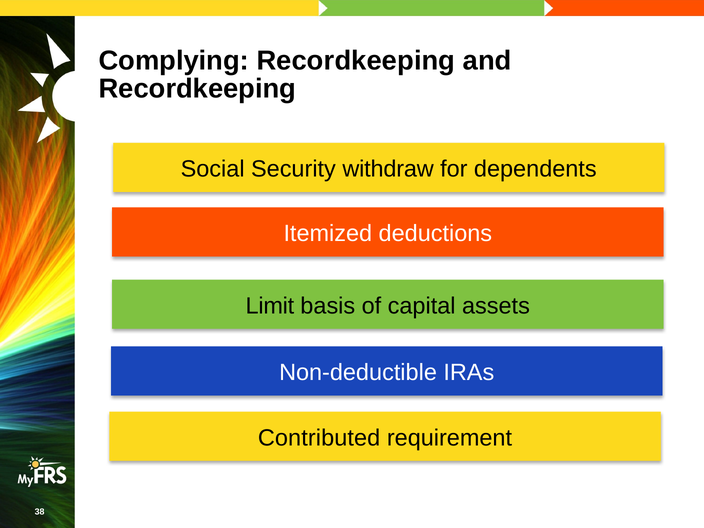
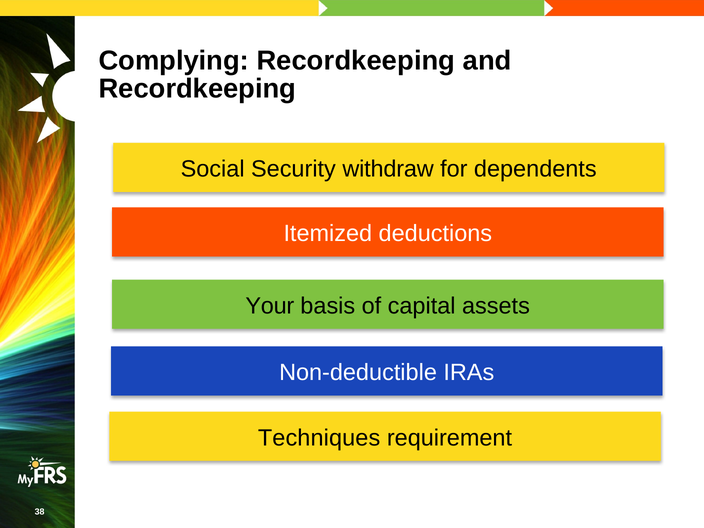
Limit: Limit -> Your (270, 306)
Contributed: Contributed -> Techniques (319, 438)
